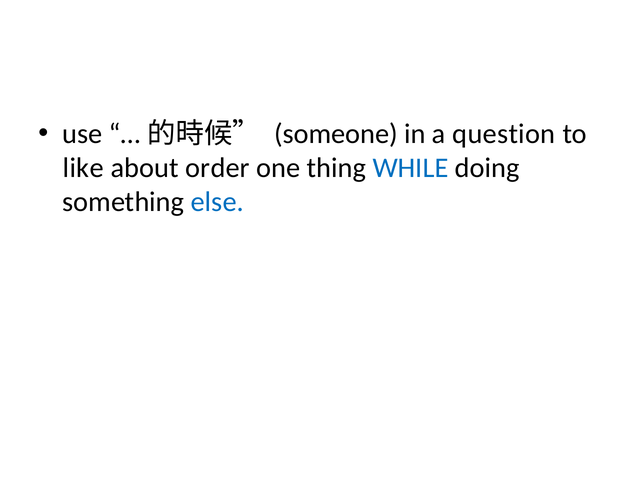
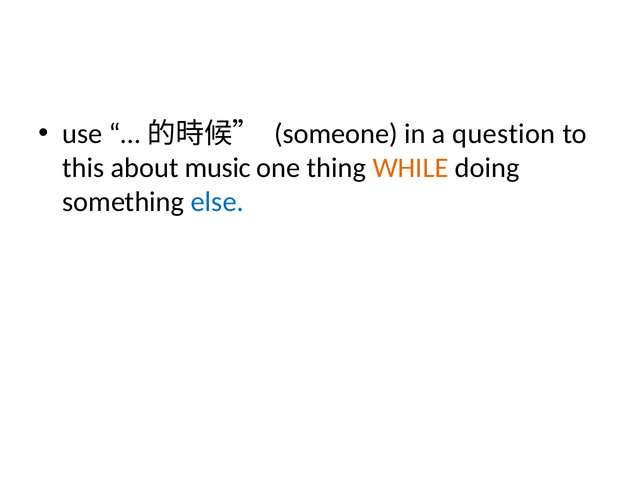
like: like -> this (83, 168)
order: order -> music (218, 168)
WHILE colour: blue -> orange (410, 168)
